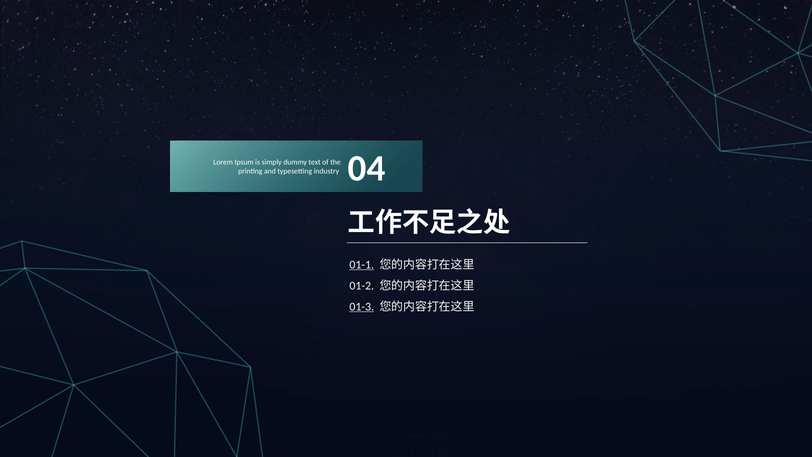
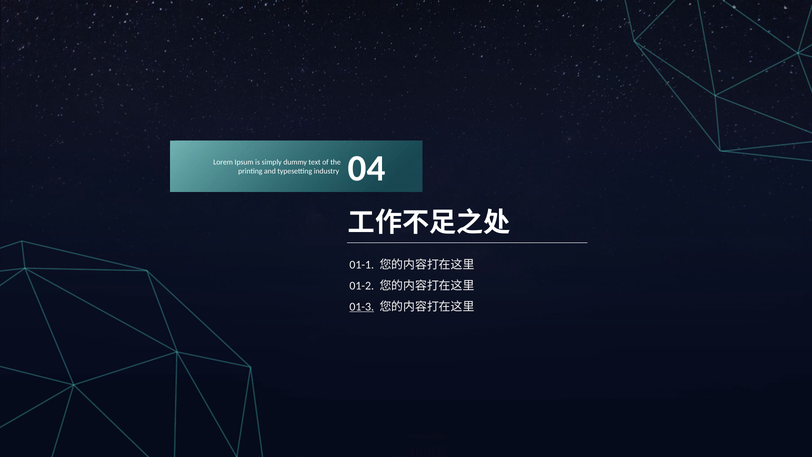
01-1 underline: present -> none (362, 265)
